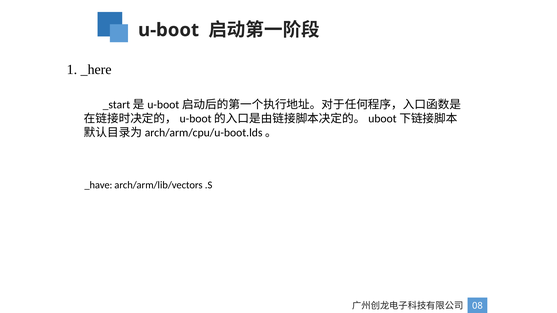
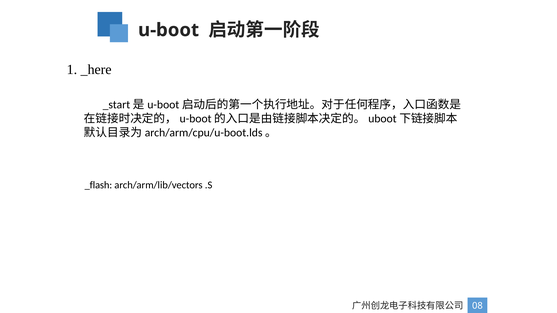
_have: _have -> _flash (98, 185)
